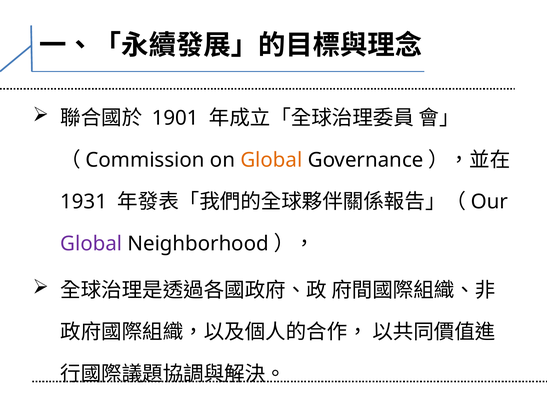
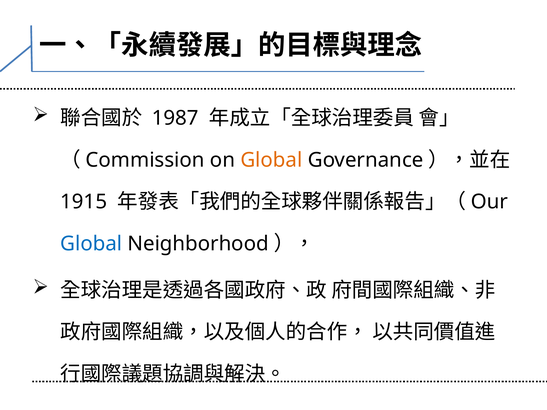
1901: 1901 -> 1987 (175, 118)
1931: 1931 -> 1915 (84, 202)
Global colour: purple -> blue (91, 244)
